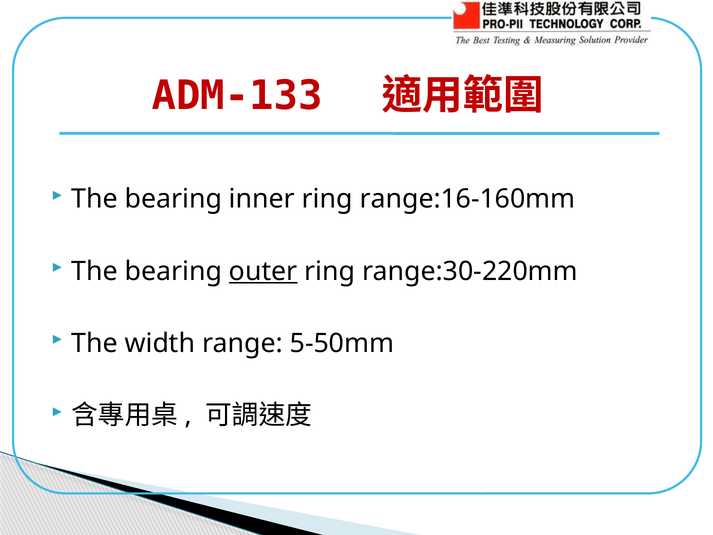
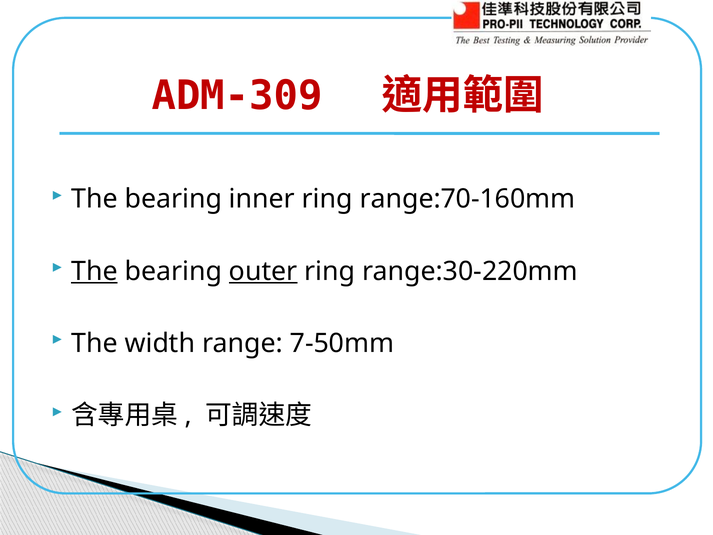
ADM-133: ADM-133 -> ADM-309 (237, 96)
range:16-160mm: range:16-160mm -> range:70-160mm (468, 199)
The underline: none -> present (94, 271)
5-50mm: 5-50mm -> 7-50mm (342, 343)
